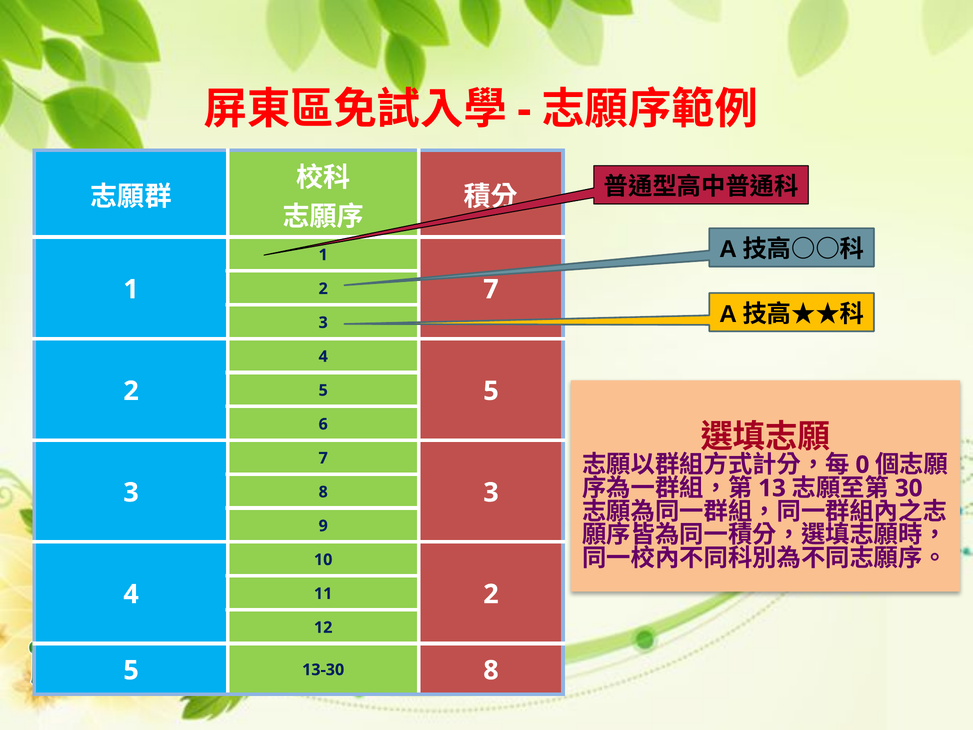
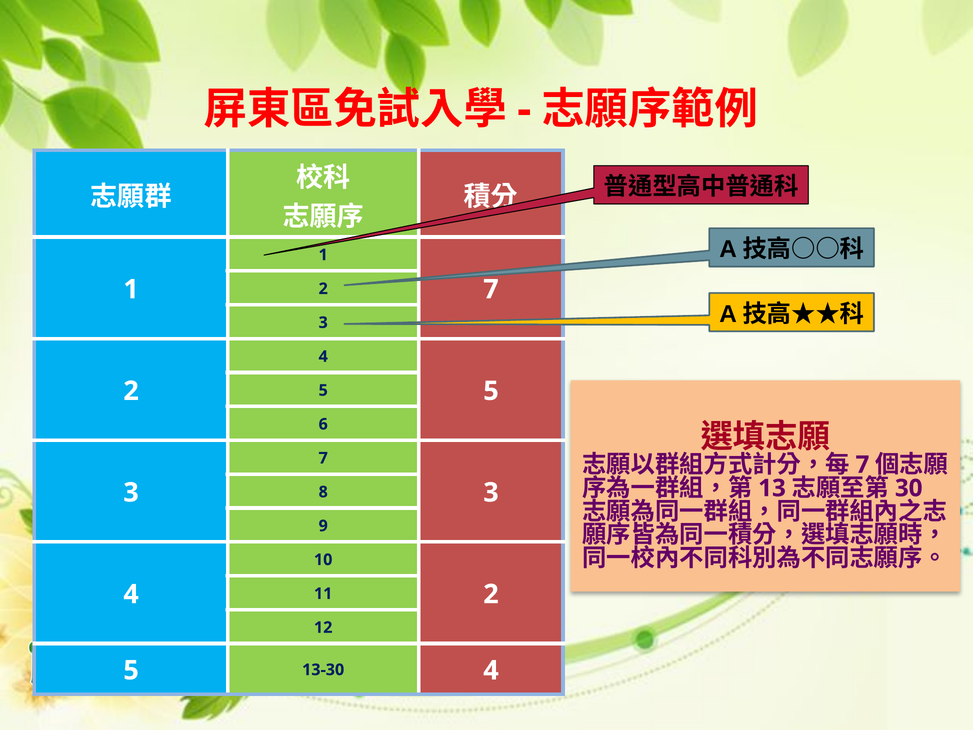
0: 0 -> 7 (862, 465)
13-30 8: 8 -> 4 (491, 670)
